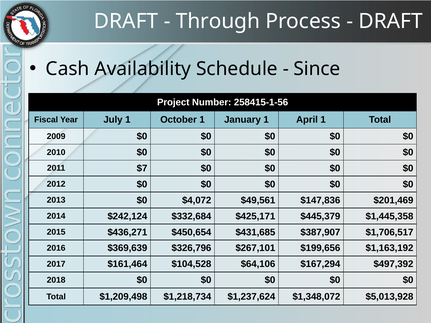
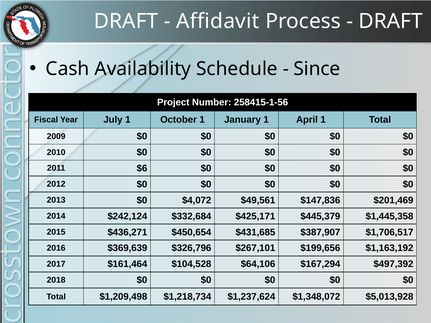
Through: Through -> Affidavit (218, 21)
$7: $7 -> $6 (142, 168)
